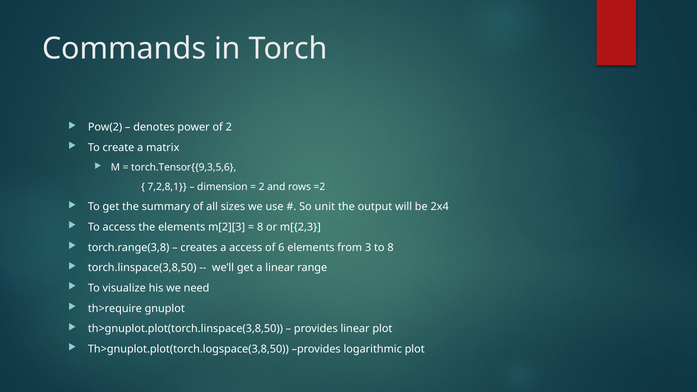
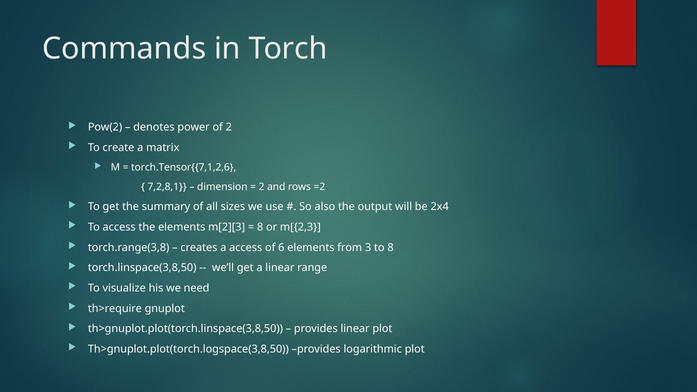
torch.Tensor{{9,3,5,6: torch.Tensor{{9,3,5,6 -> torch.Tensor{{7,1,2,6 (184, 167)
unit: unit -> also (325, 207)
